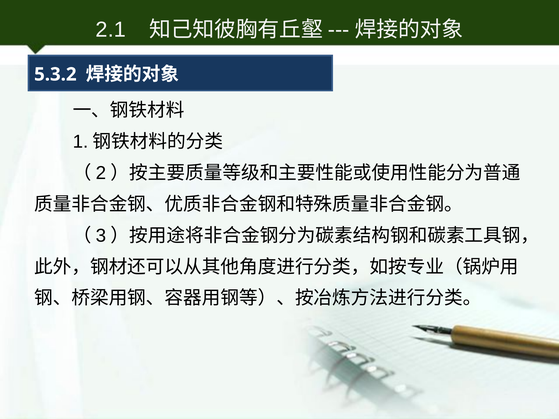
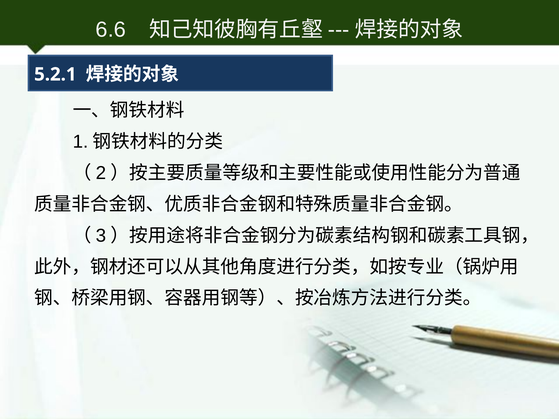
2.1: 2.1 -> 6.6 (111, 30)
5.3.2: 5.3.2 -> 5.2.1 (55, 74)
